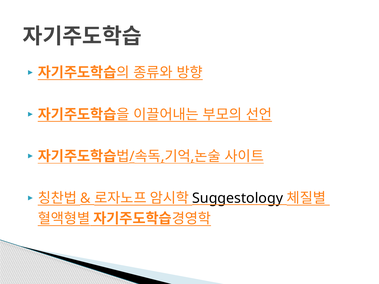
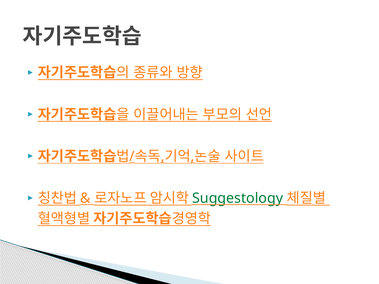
Suggestology colour: black -> green (238, 198)
